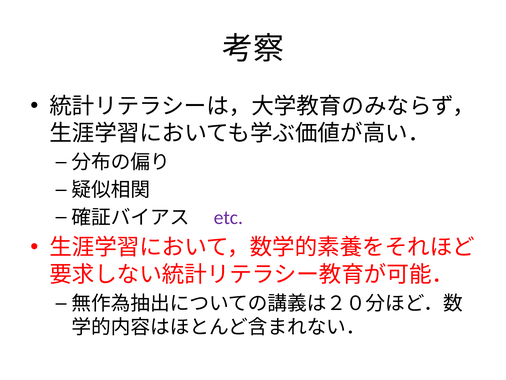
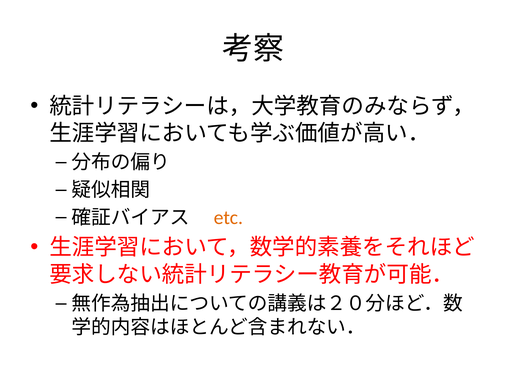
etc colour: purple -> orange (228, 217)
